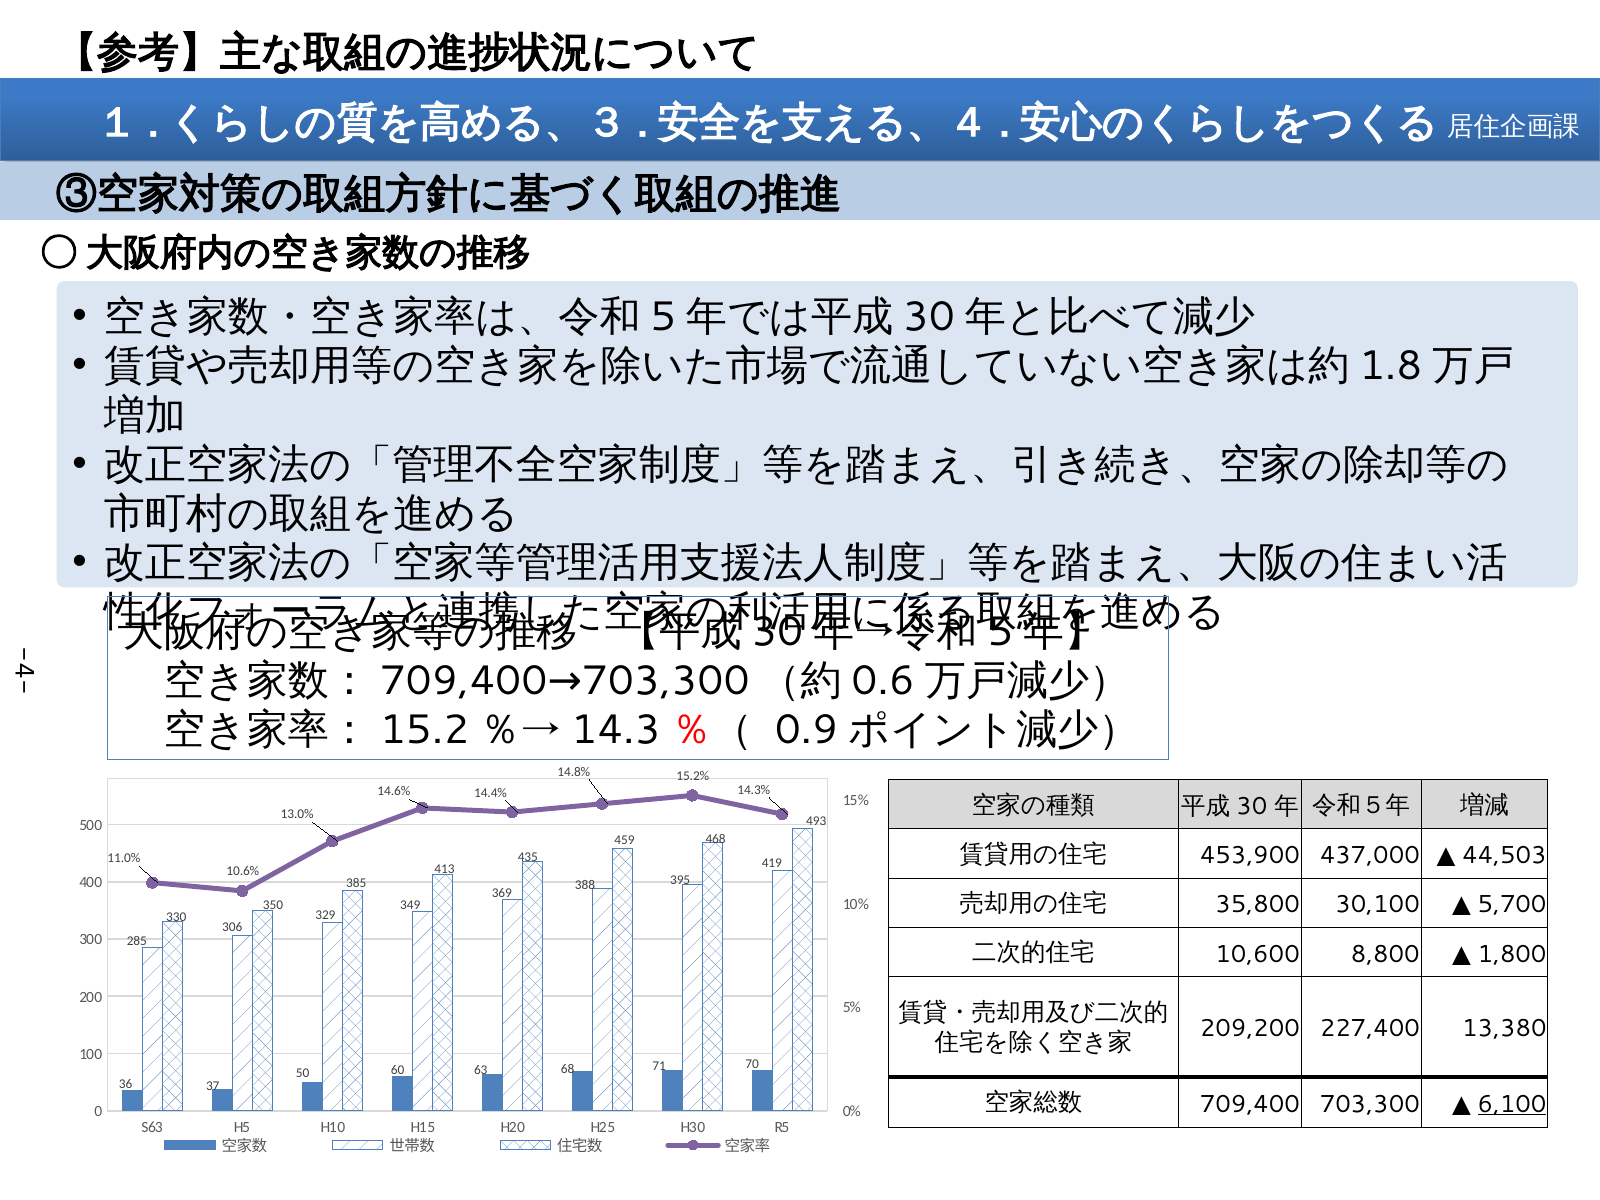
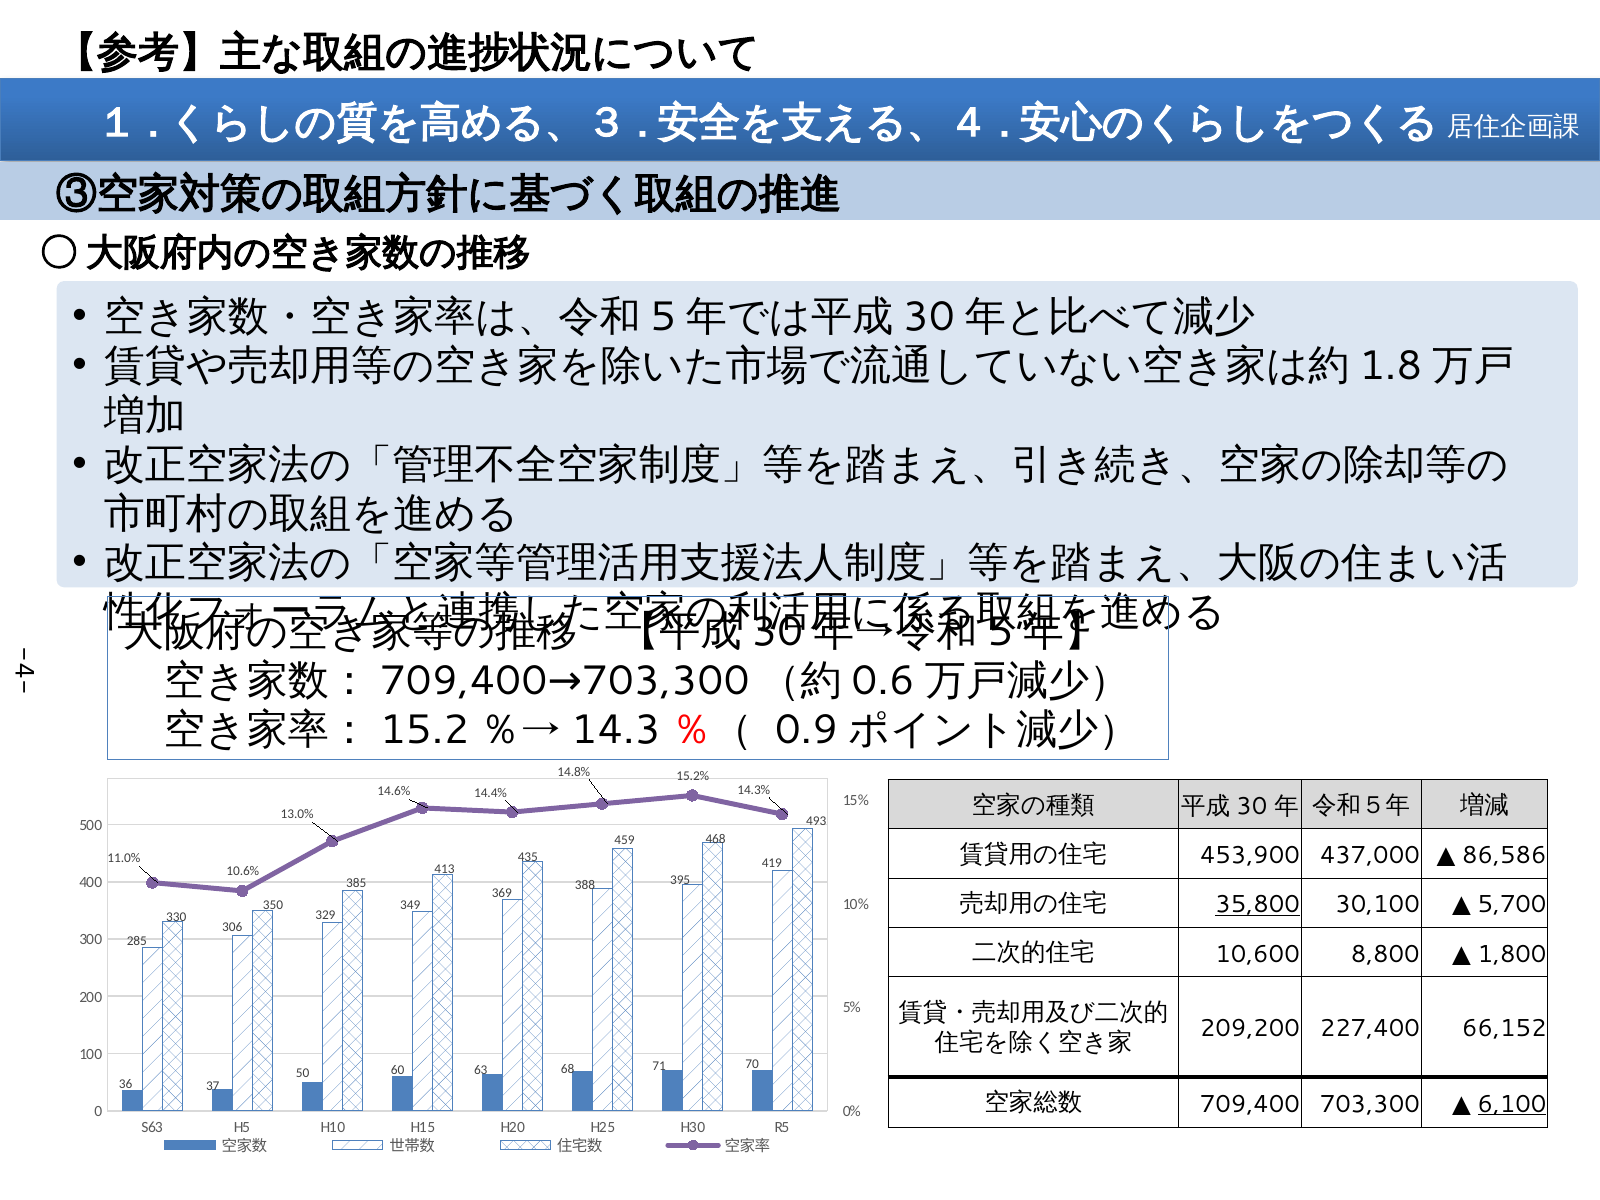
44,503: 44,503 -> 86,586 (1504, 856)
35,800 underline: none -> present (1258, 905)
13,380: 13,380 -> 66,152 (1504, 1029)
